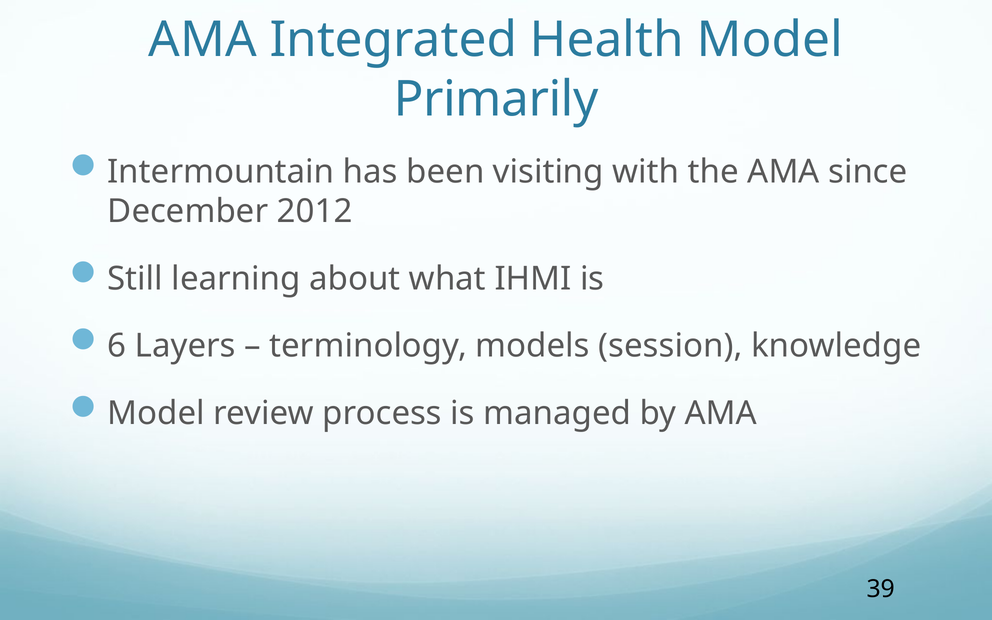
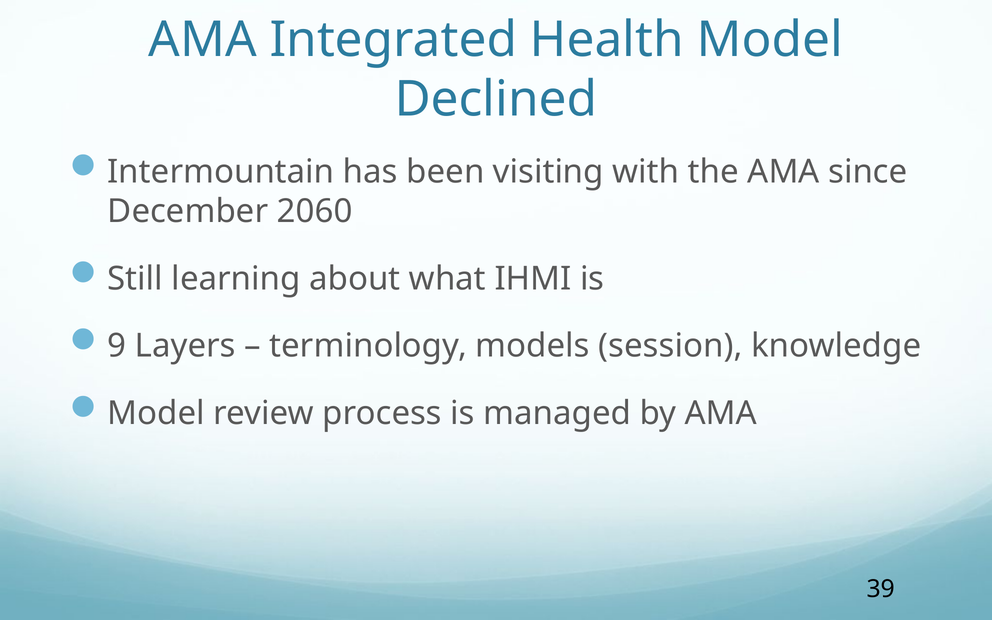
Primarily: Primarily -> Declined (496, 99)
2012: 2012 -> 2060 (315, 211)
6: 6 -> 9 (117, 346)
